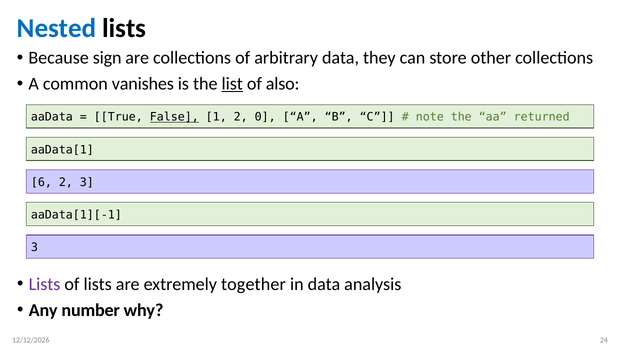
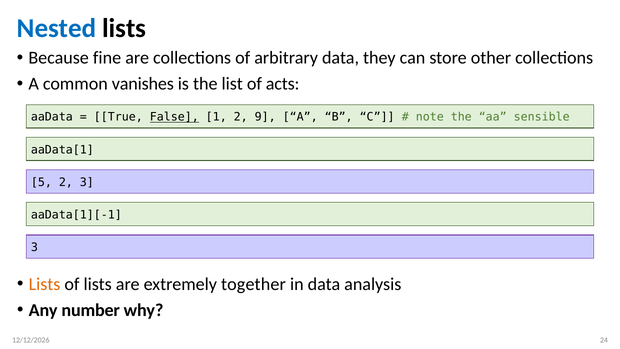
sign: sign -> fine (107, 58)
list underline: present -> none (232, 84)
also: also -> acts (283, 84)
0: 0 -> 9 (265, 117)
returned: returned -> sensible (542, 117)
6: 6 -> 5 (41, 182)
Lists colour: purple -> orange (45, 284)
